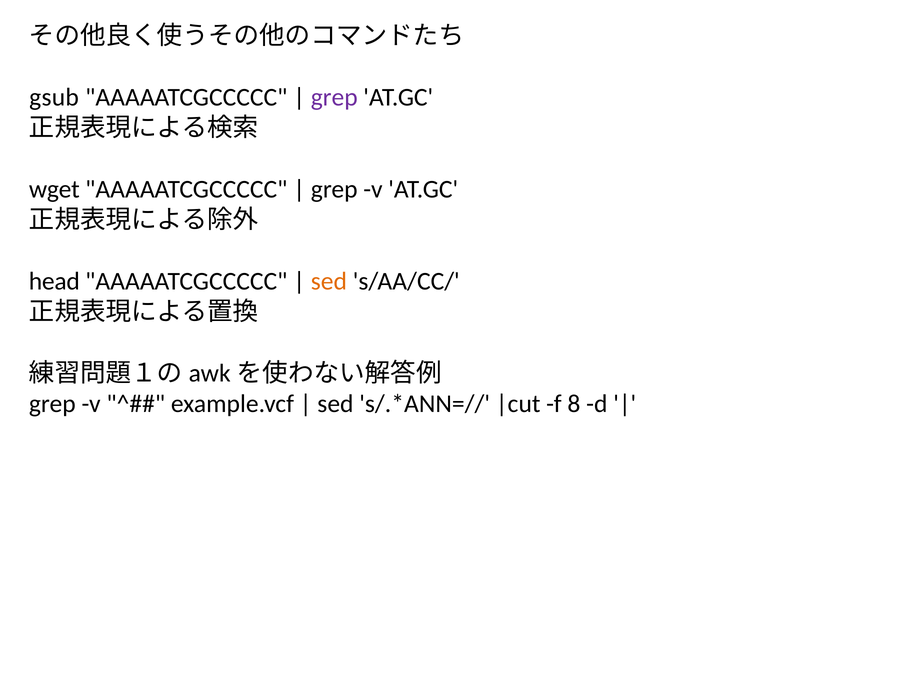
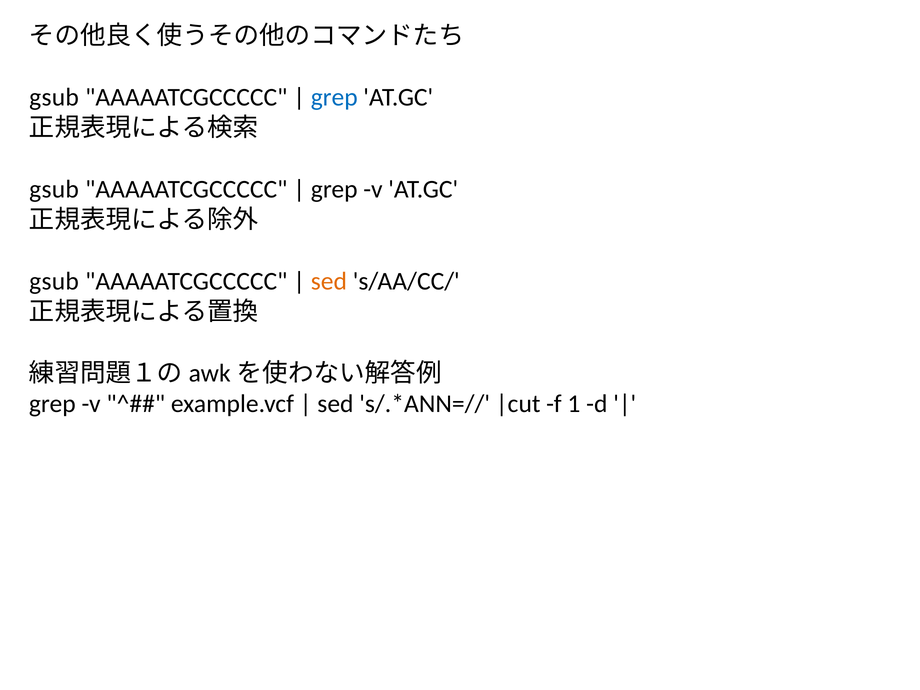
grep colour: purple -> blue (334, 97)
wget: wget -> gsub (54, 189)
head: head -> gsub (54, 281)
8: 8 -> 1 (574, 404)
